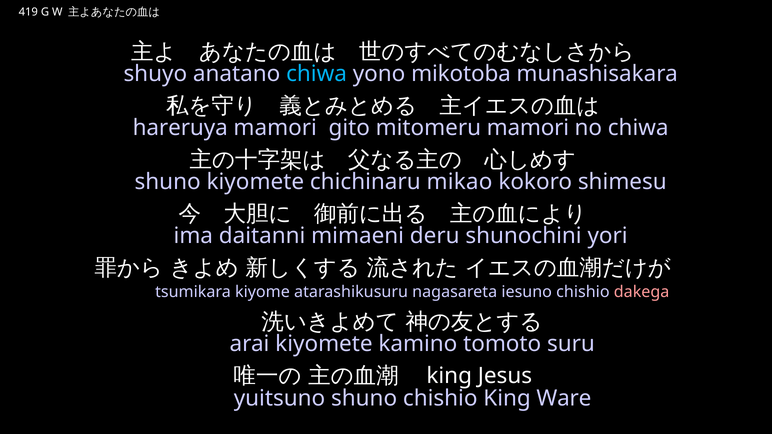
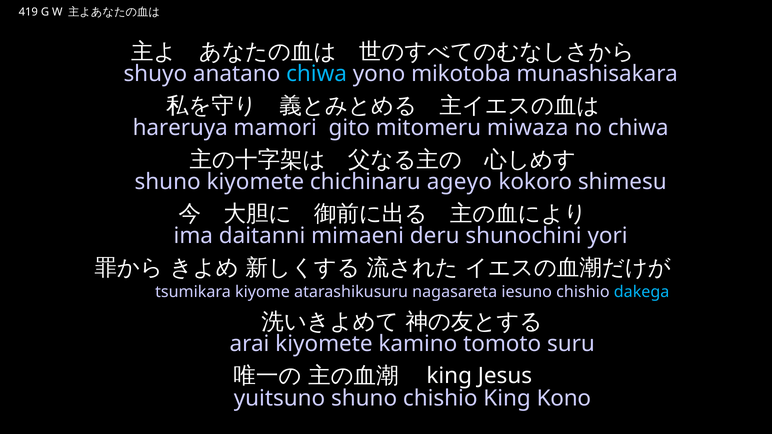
mitomeru mamori: mamori -> miwaza (528, 128)
mikao: mikao -> ageyo (459, 182)
dakega colour: pink -> light blue (642, 292)
Ware: Ware -> Kono (564, 398)
